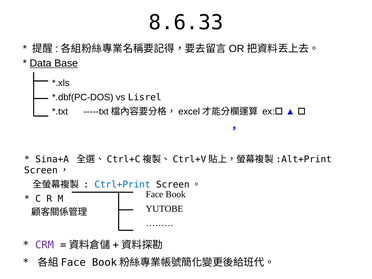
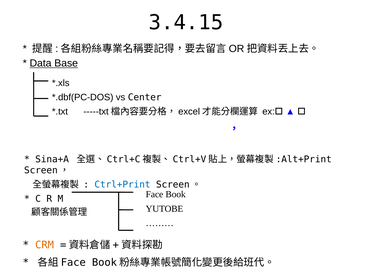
8.6.33: 8.6.33 -> 3.4.15 (186, 23)
Lisrel: Lisrel -> Center (145, 97)
CRM colour: purple -> orange (45, 245)
